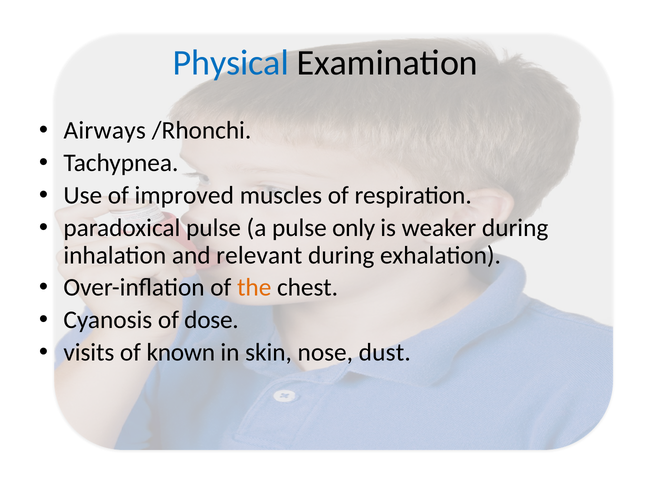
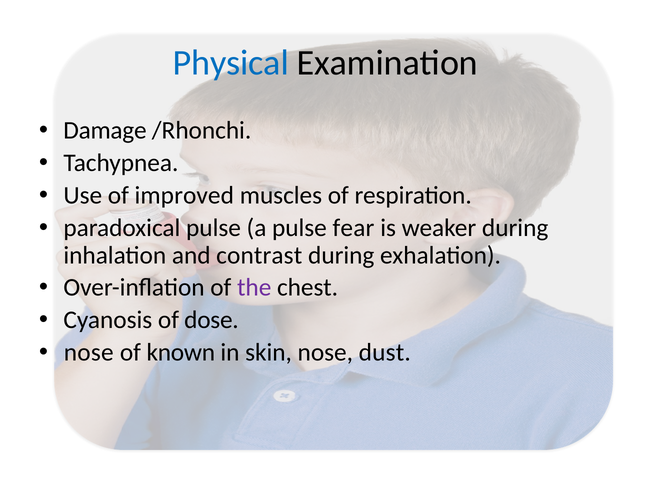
Airways: Airways -> Damage (105, 131)
only: only -> fear (353, 228)
relevant: relevant -> contrast (259, 255)
the colour: orange -> purple (254, 288)
visits: visits -> nose (89, 353)
